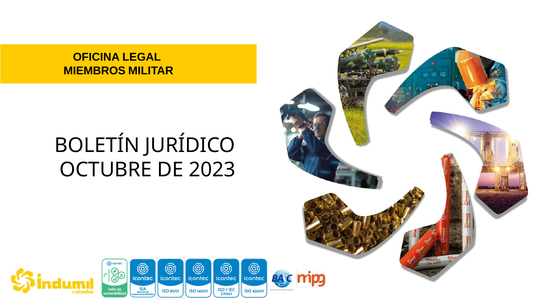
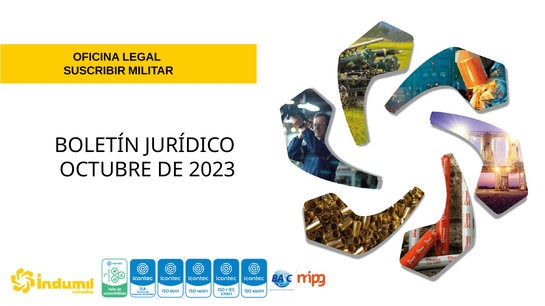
MIEMBROS: MIEMBROS -> SUSCRIBIR (95, 71)
